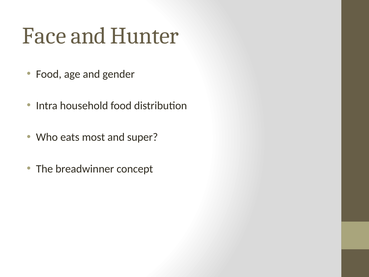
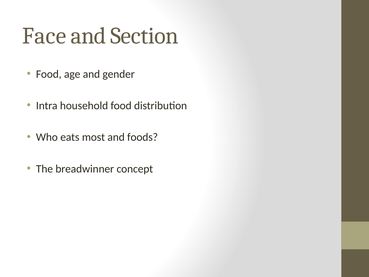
Hunter: Hunter -> Section (144, 36)
super: super -> foods (143, 137)
